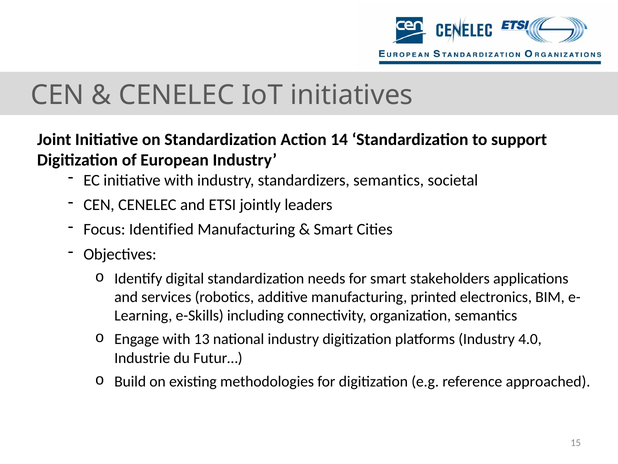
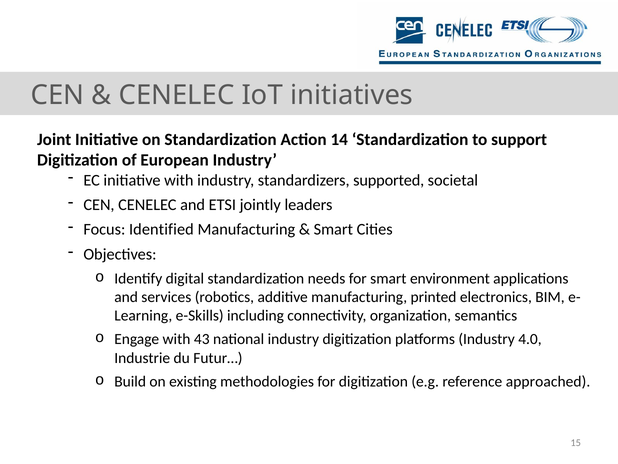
standardizers semantics: semantics -> supported (389, 180)
stakeholders: stakeholders -> environment (450, 278)
13: 13 -> 43 (202, 339)
